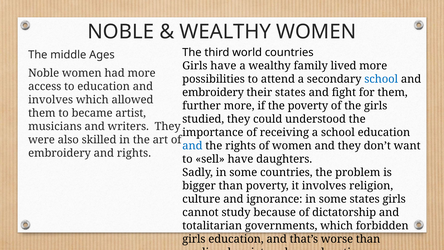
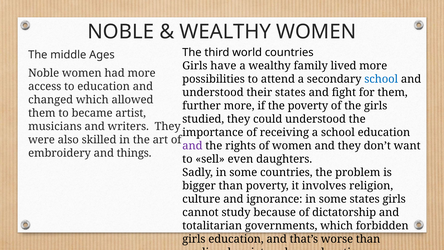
embroidery: embroidery -> understood (213, 92)
involves: involves -> changed (51, 100)
and colour: blue -> purple (192, 146)
and rights: rights -> things (134, 153)
sell have: have -> even (240, 159)
